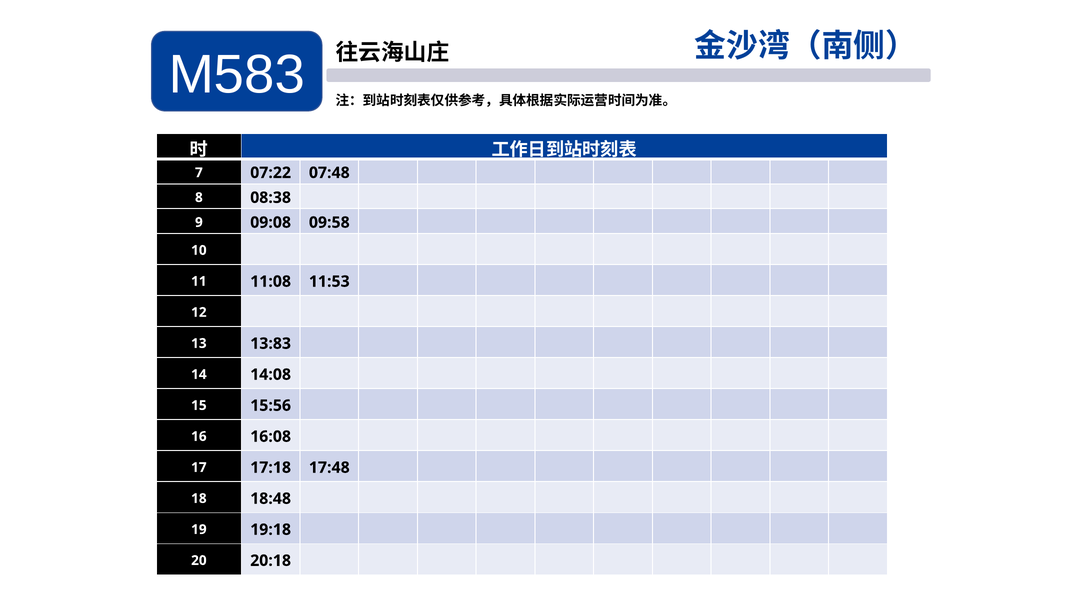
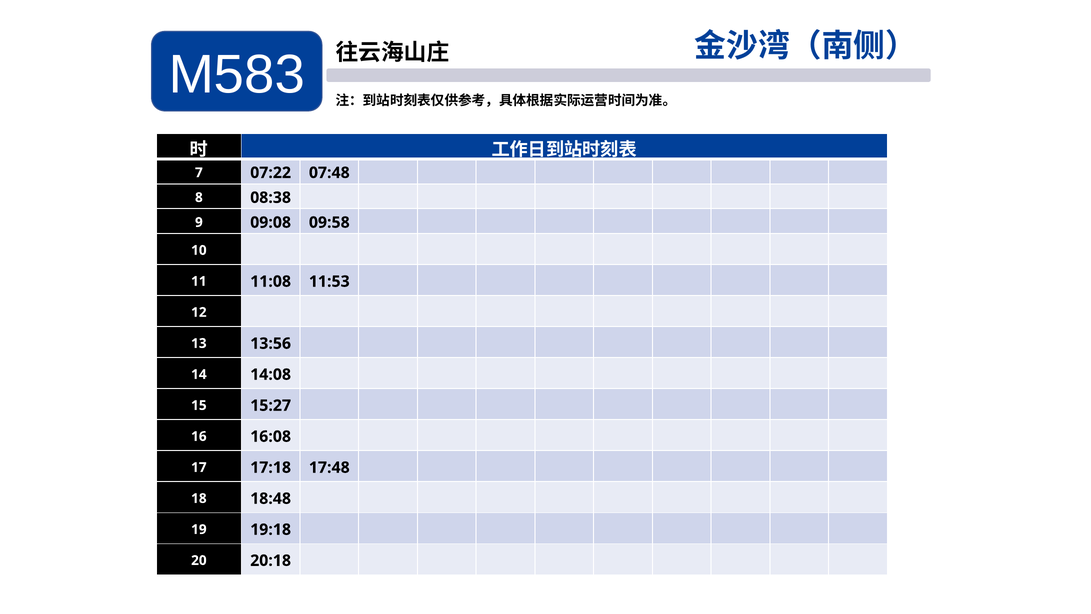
13:83: 13:83 -> 13:56 (271, 343)
15:56: 15:56 -> 15:27 (271, 405)
